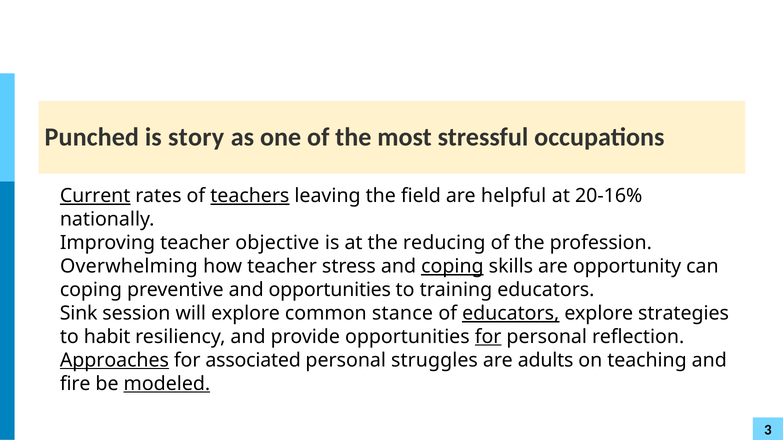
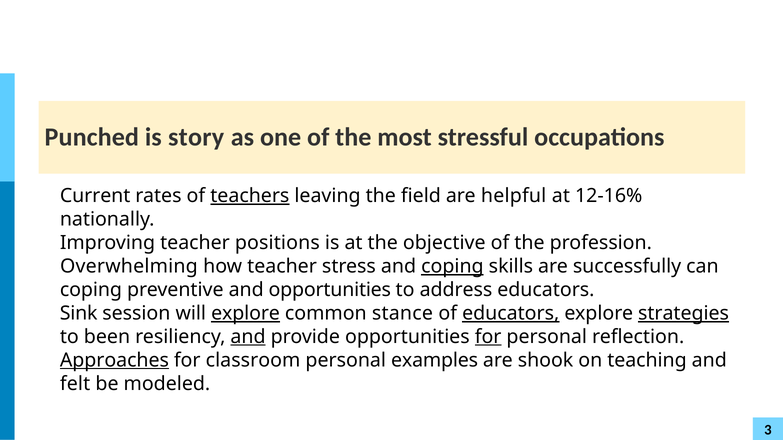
Current underline: present -> none (95, 196)
20-16%: 20-16% -> 12-16% (609, 196)
objective: objective -> positions (277, 243)
reducing: reducing -> objective (444, 243)
opportunity: opportunity -> successfully (627, 267)
training: training -> address (456, 290)
explore underline: none -> present (246, 314)
strategies underline: none -> present (684, 314)
habit: habit -> been (107, 337)
and underline: none -> present (248, 337)
associated: associated -> classroom (253, 361)
struggles: struggles -> examples (435, 361)
adults: adults -> shook (546, 361)
fire: fire -> felt (75, 384)
modeled underline: present -> none (167, 384)
